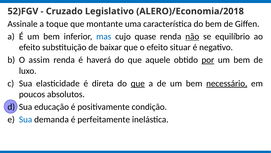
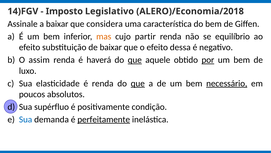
52)FGV: 52)FGV -> 14)FGV (23, 11)
Cruzado: Cruzado -> Imposto (64, 11)
a toque: toque -> baixar (57, 24)
montante: montante -> considera (105, 24)
mas colour: blue -> orange (104, 36)
quase: quase -> partir (145, 36)
não underline: present -> none (192, 36)
situar: situar -> dessa (180, 47)
que underline: none -> present (135, 60)
é direta: direta -> renda (103, 83)
educação: educação -> supérfluo (52, 106)
perfeitamente underline: none -> present (104, 119)
